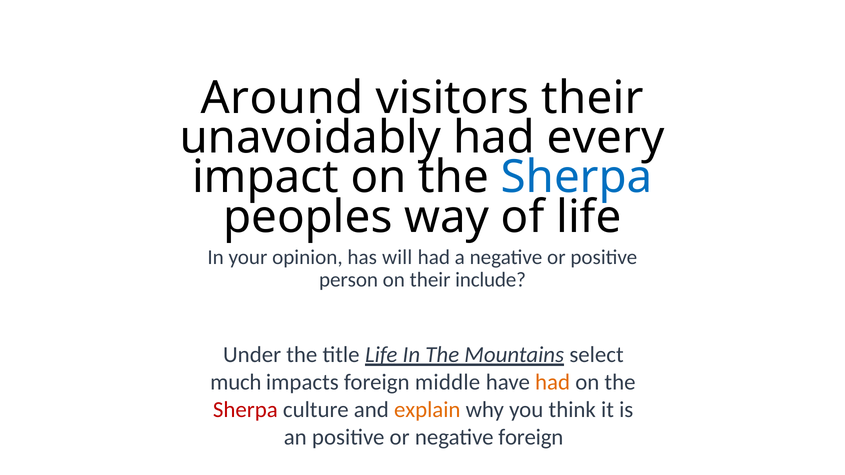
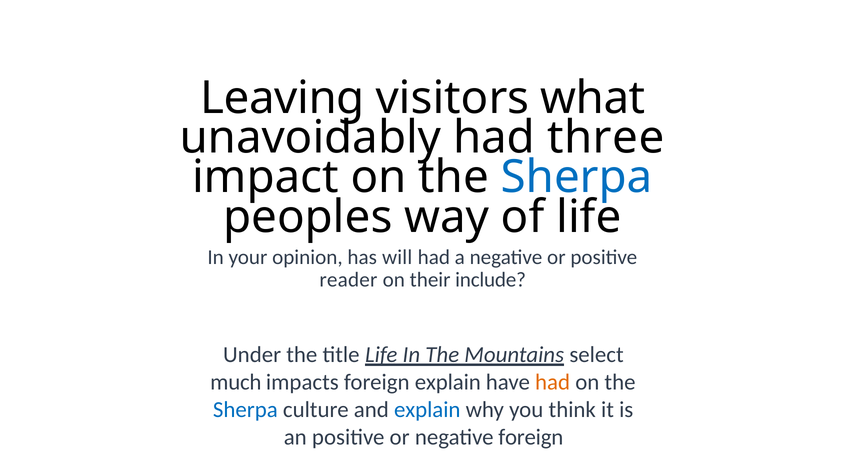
Around: Around -> Leaving (282, 98)
visitors their: their -> what (593, 98)
every: every -> three (606, 138)
person: person -> reader (348, 280)
foreign middle: middle -> explain (448, 383)
Sherpa colour: red -> blue (245, 410)
explain colour: orange -> blue (427, 410)
